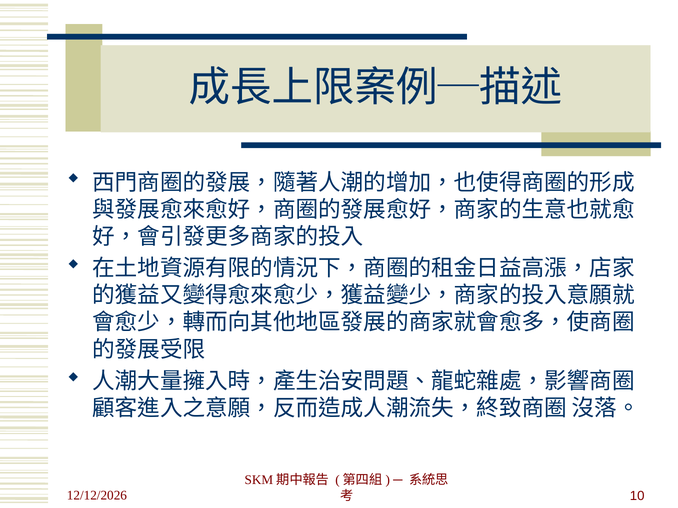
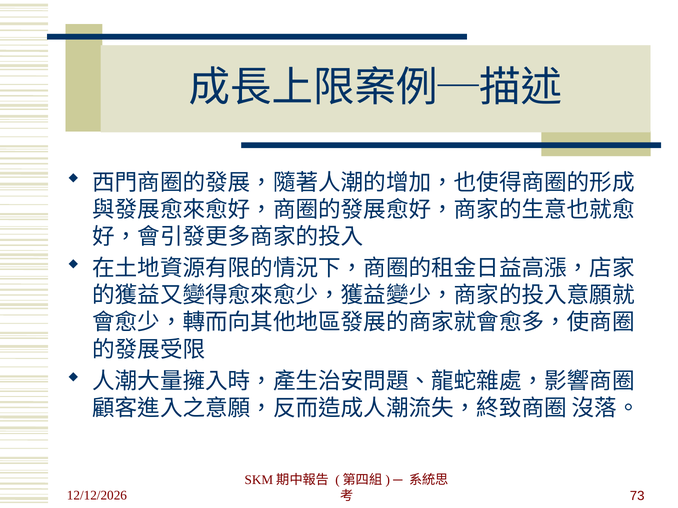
10: 10 -> 73 (637, 496)
